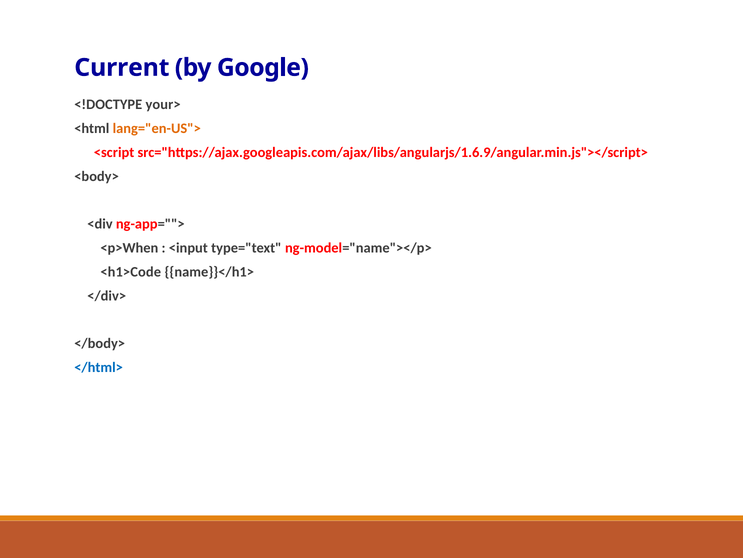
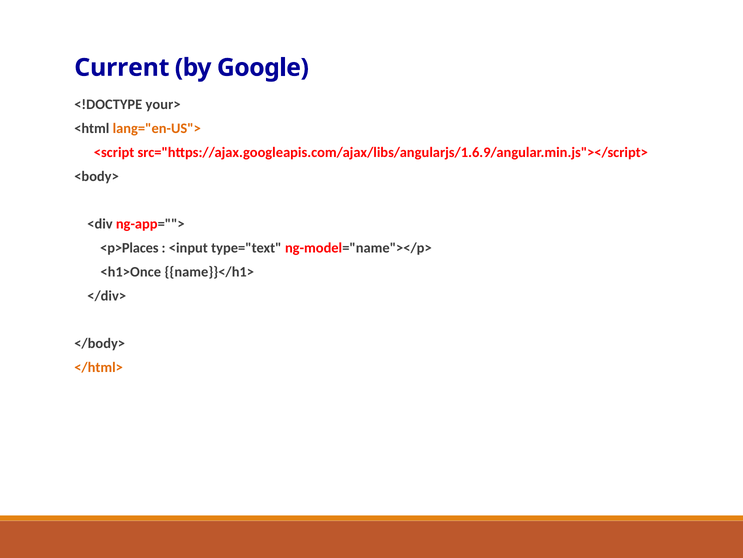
<p>When: <p>When -> <p>Places (129, 248)
<h1>Code: <h1>Code -> <h1>Once (131, 272)
</html> colour: blue -> orange (99, 367)
